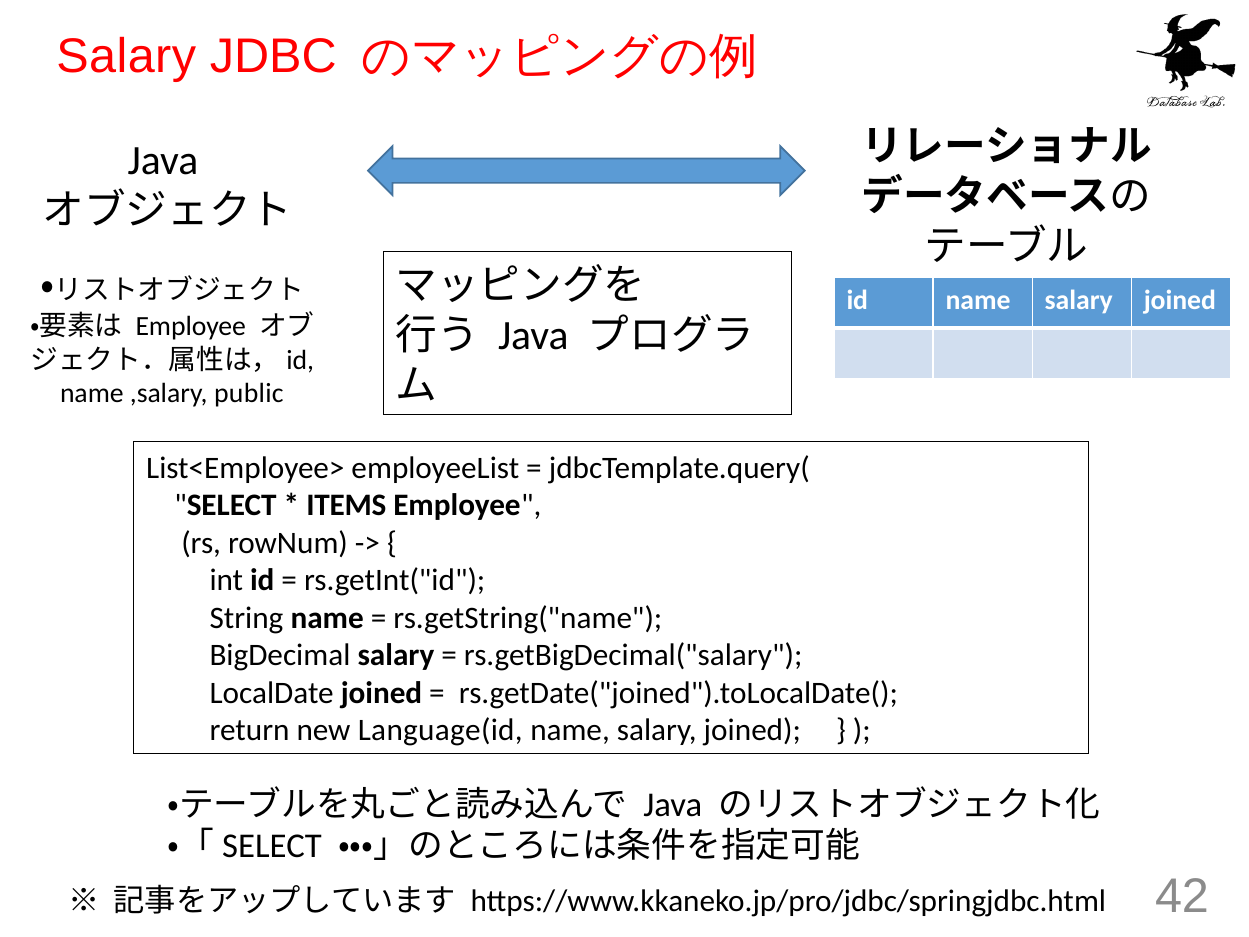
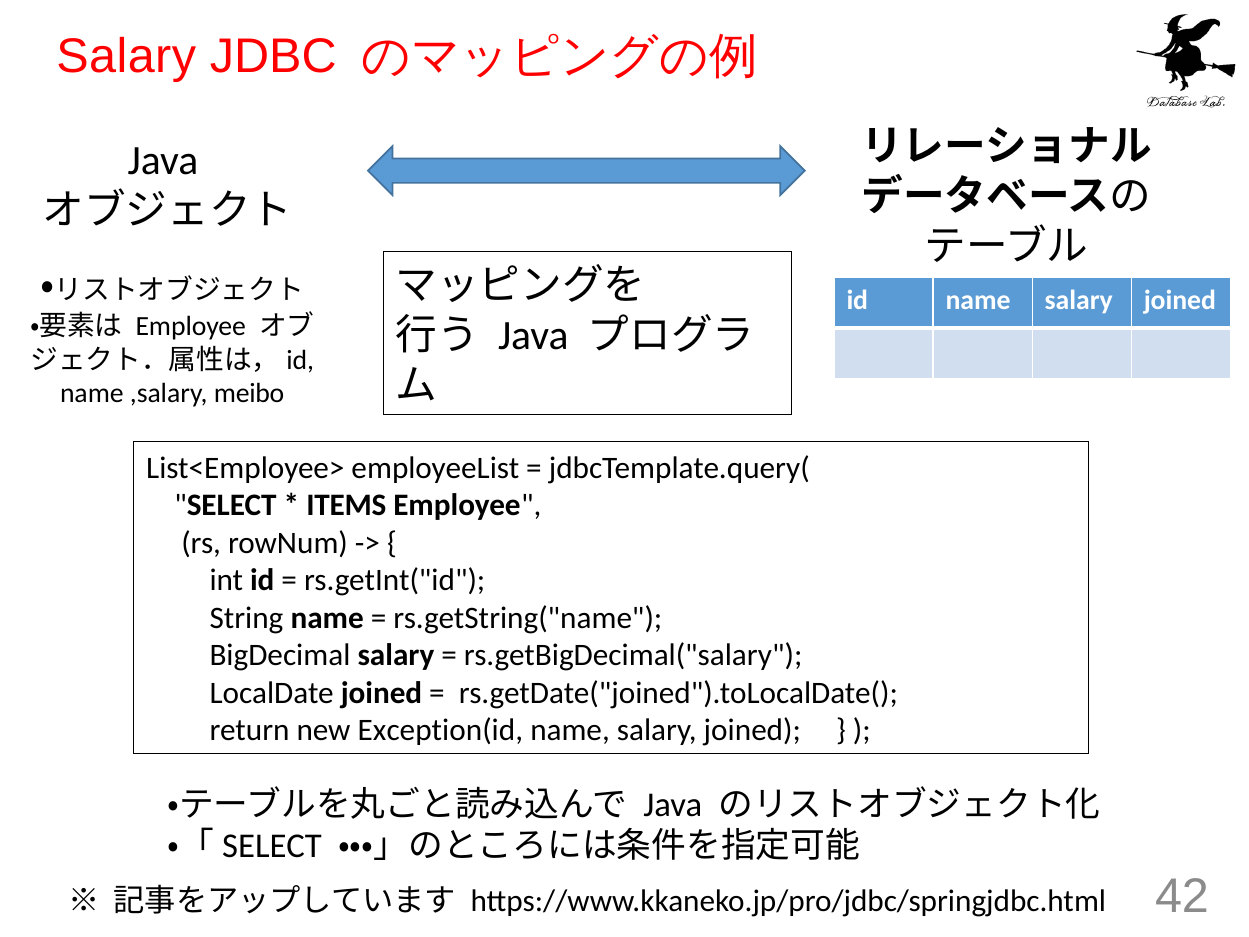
public: public -> meibo (249, 393)
Language(id: Language(id -> Exception(id (440, 730)
